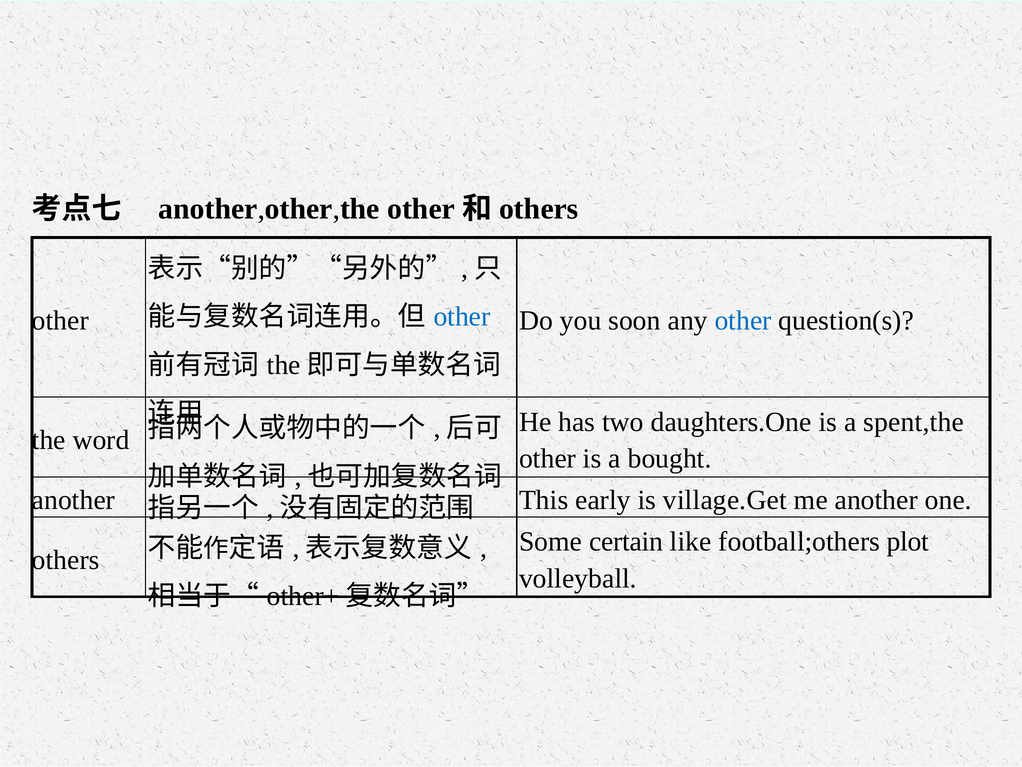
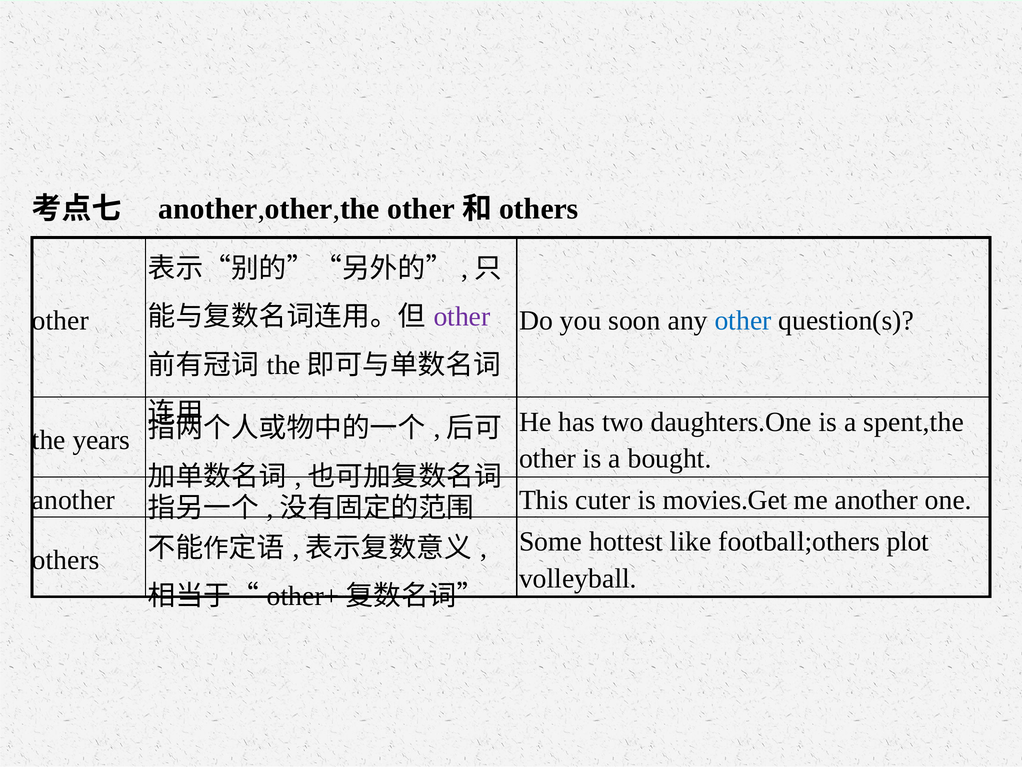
other colour: blue -> purple (462, 317)
word: word -> years (101, 440)
early: early -> cuter (603, 500)
village.Get: village.Get -> movies.Get (725, 500)
certain: certain -> hottest (626, 541)
